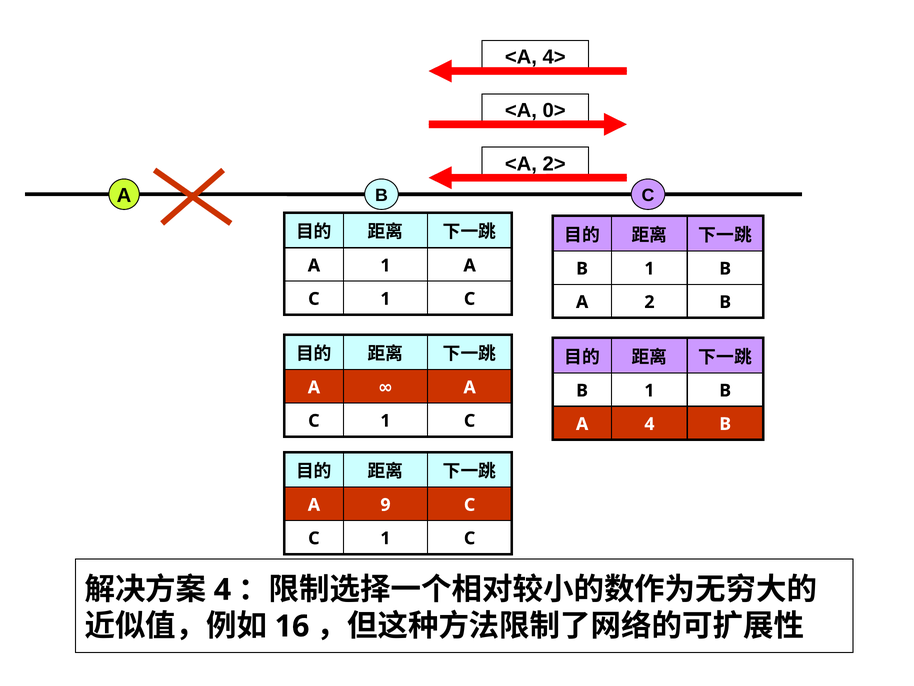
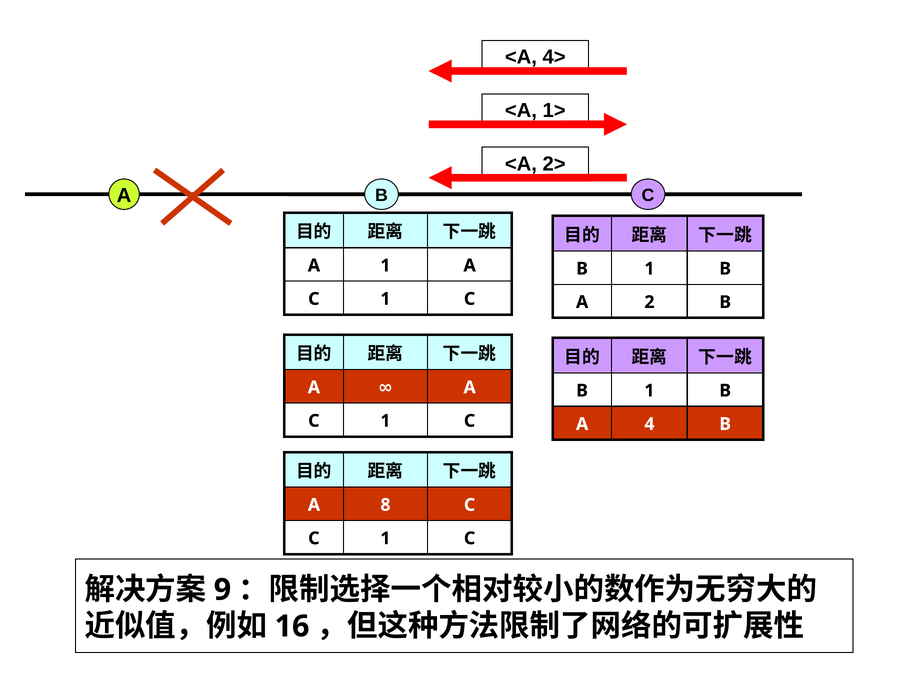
0>: 0> -> 1> (554, 110)
9: 9 -> 8 (385, 505)
4: 4 -> 9 (222, 589)
